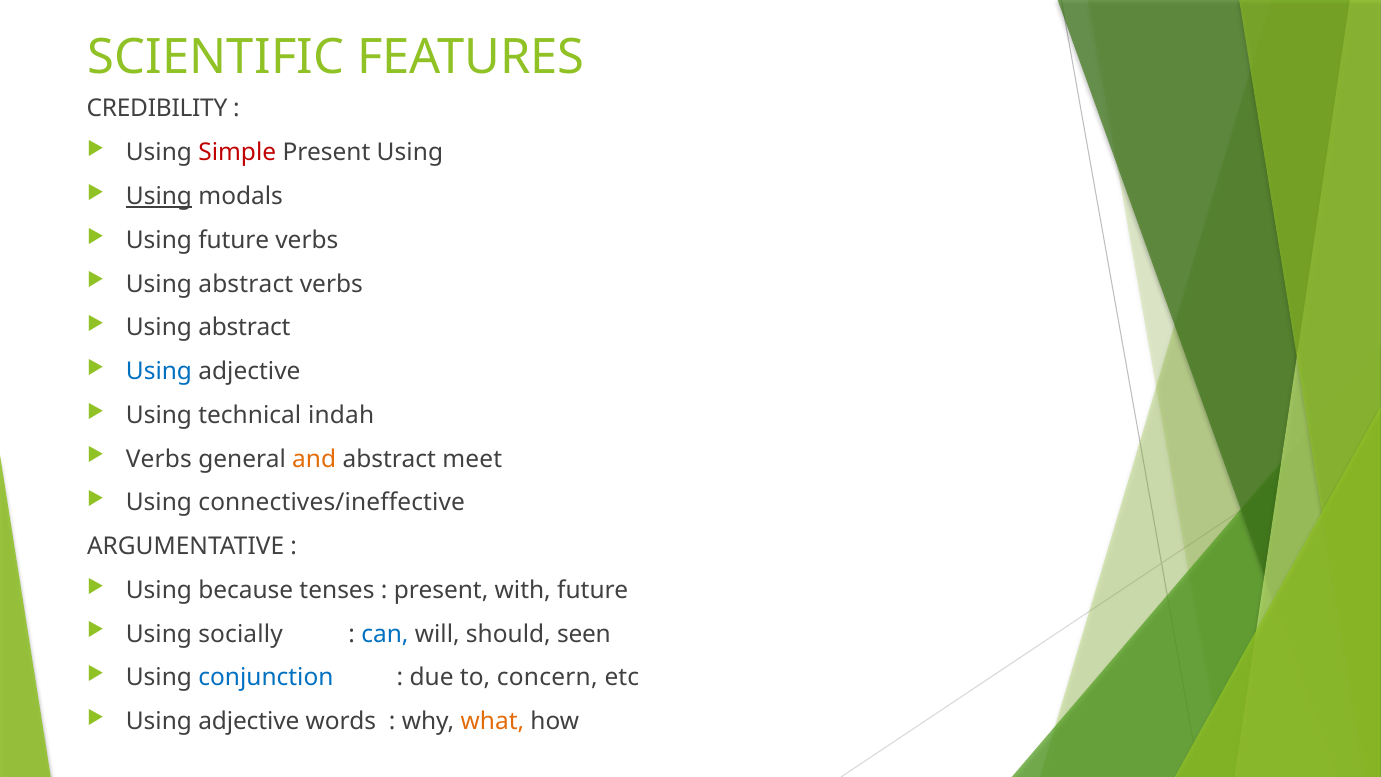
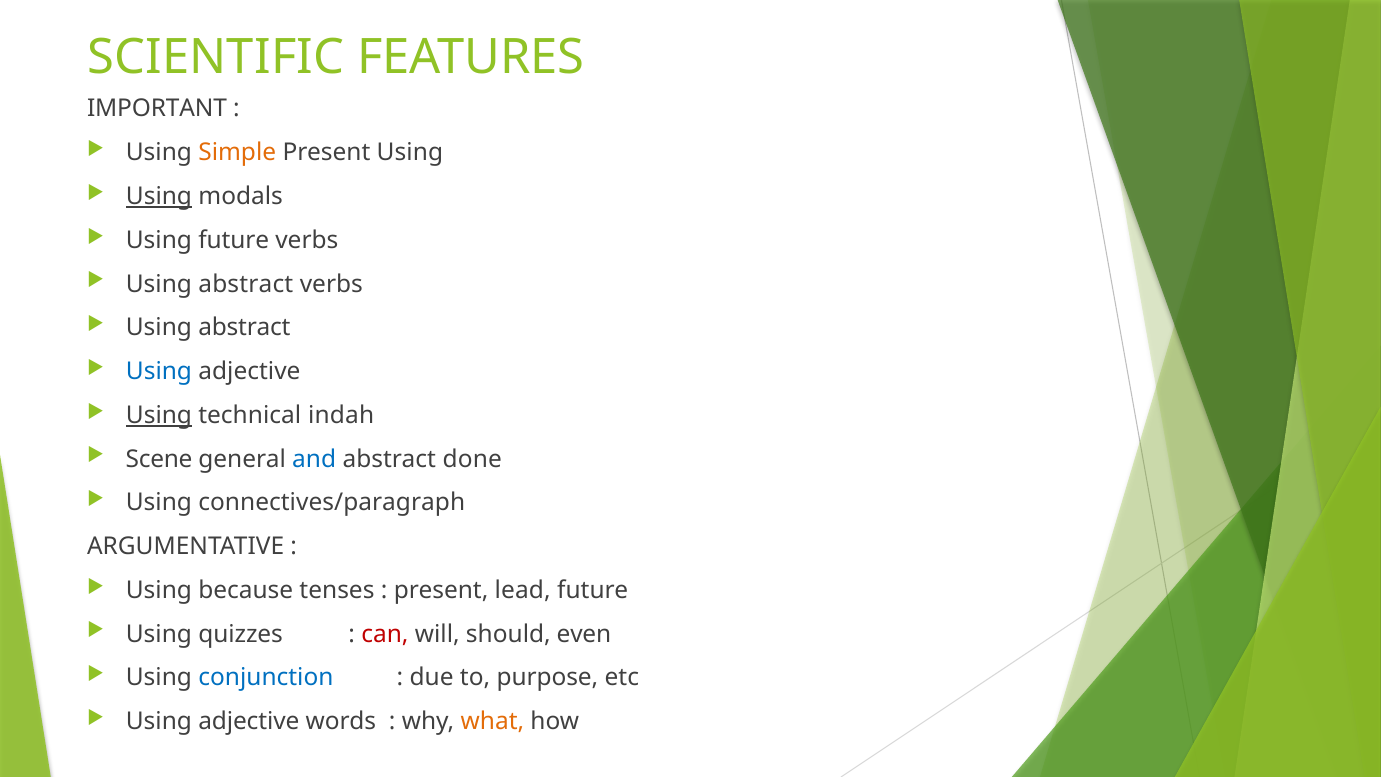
CREDIBILITY: CREDIBILITY -> IMPORTANT (157, 109)
Simple colour: red -> orange (237, 153)
Using underline: none -> present (159, 415)
Verbs: Verbs -> Scene (159, 459)
and colour: orange -> blue (314, 459)
meet: meet -> done (472, 459)
connectives/ineffective: connectives/ineffective -> connectives/paragraph (332, 503)
with: with -> lead (523, 590)
socially: socially -> quizzes (241, 634)
can colour: blue -> red (385, 634)
seen: seen -> even (584, 634)
concern: concern -> purpose (547, 678)
